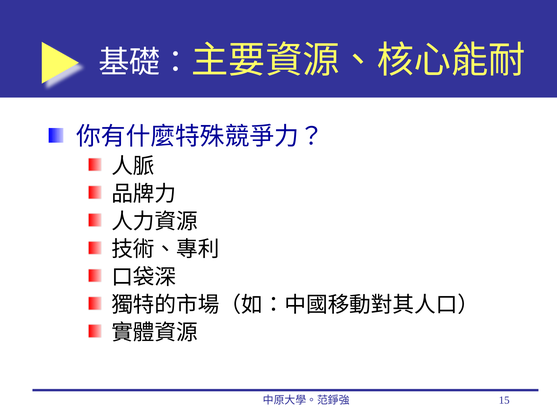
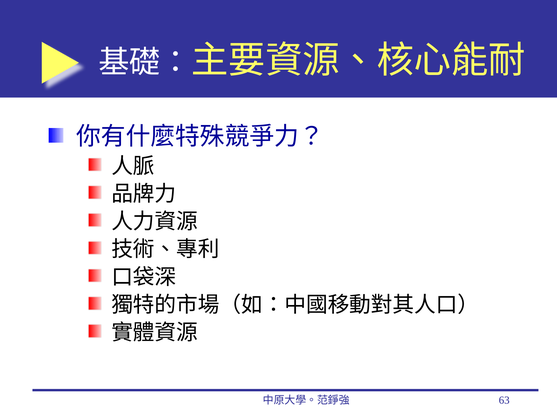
15: 15 -> 63 (504, 400)
